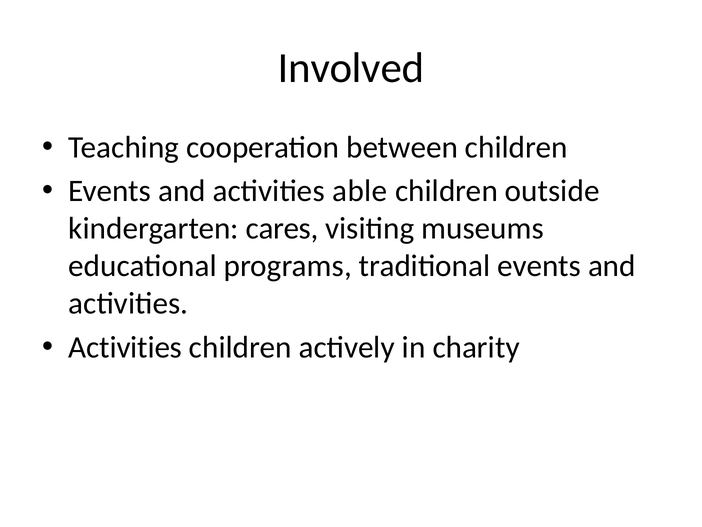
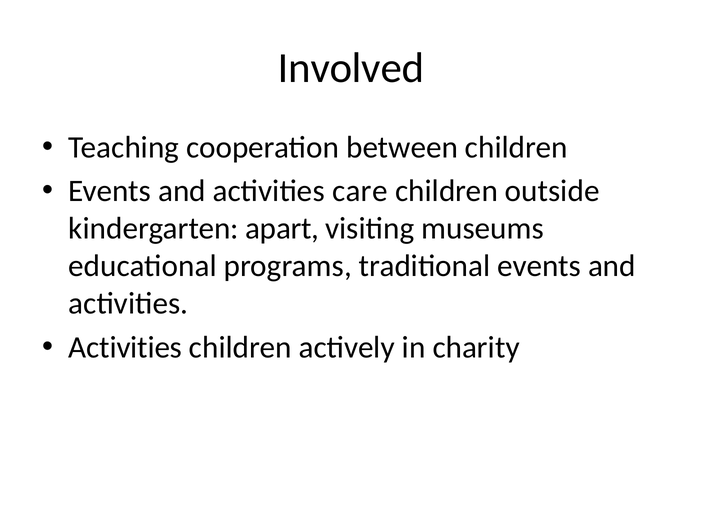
able: able -> care (360, 191)
cares: cares -> apart (282, 228)
